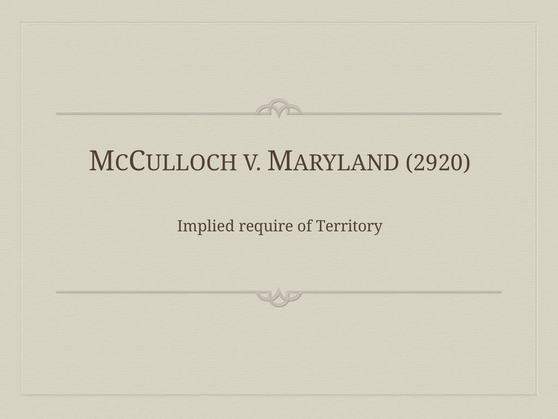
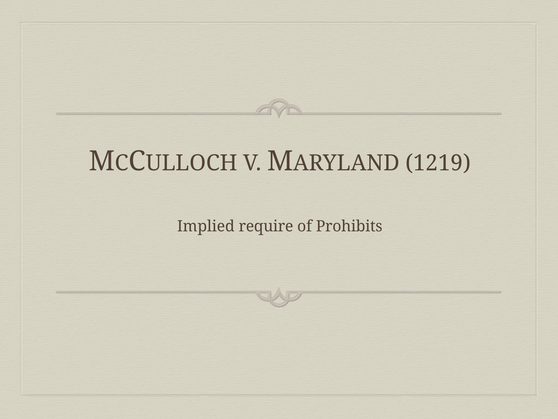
2920: 2920 -> 1219 (438, 163)
Territory: Territory -> Prohibits (349, 226)
